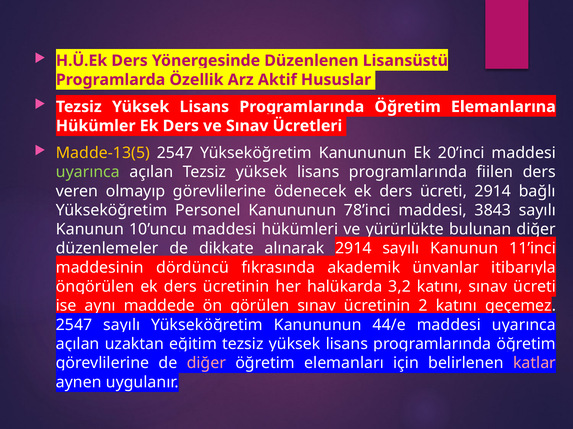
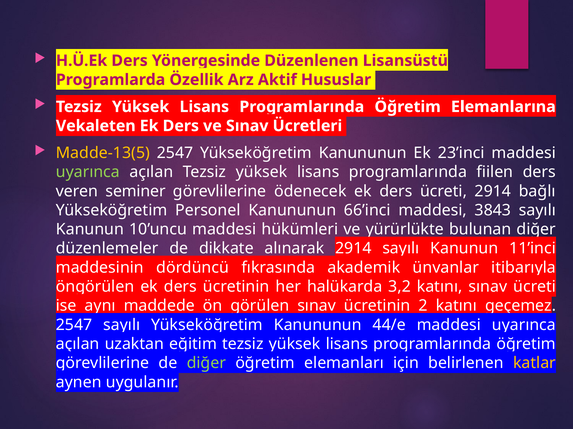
Hükümler: Hükümler -> Vekaleten (96, 126)
20’inci: 20’inci -> 23’inci (461, 153)
olmayıp: olmayıp -> seminer (136, 191)
78’inci: 78’inci -> 66’inci (367, 211)
diğer colour: pink -> light green (206, 364)
katlar colour: pink -> yellow (534, 364)
